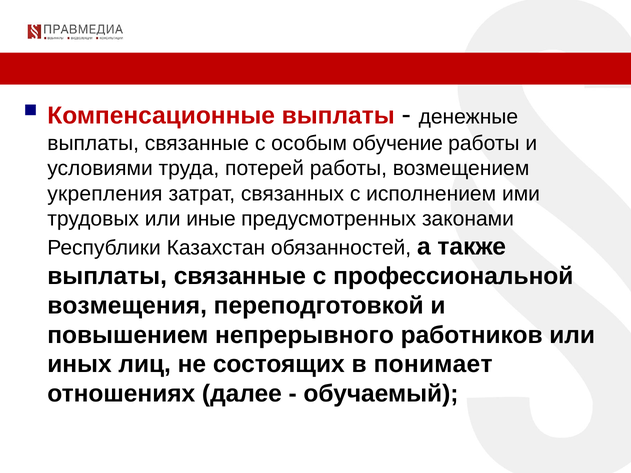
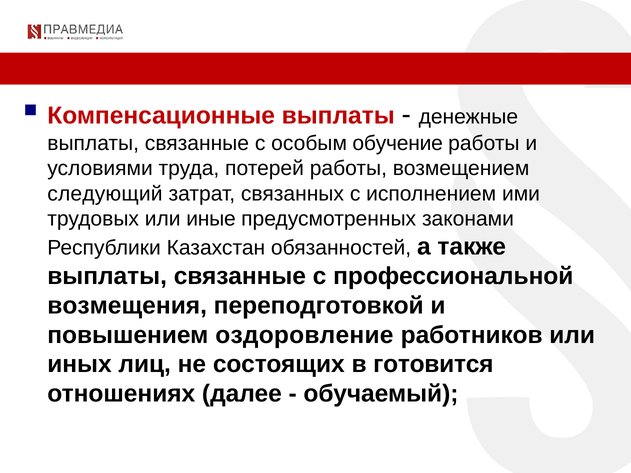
укрепления: укрепления -> следующий (105, 194)
непрерывного: непрерывного -> оздоровление (304, 335)
понимает: понимает -> готовится (433, 365)
